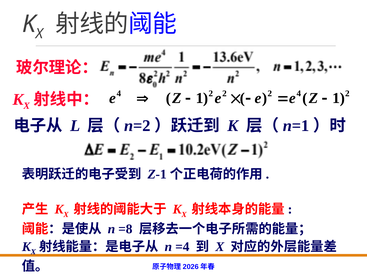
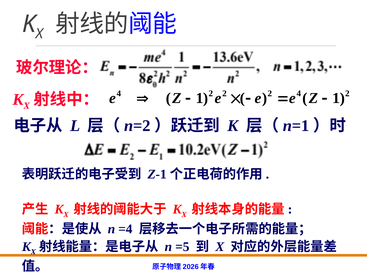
=8: =8 -> =4 (125, 229)
=4: =4 -> =5 (182, 247)
